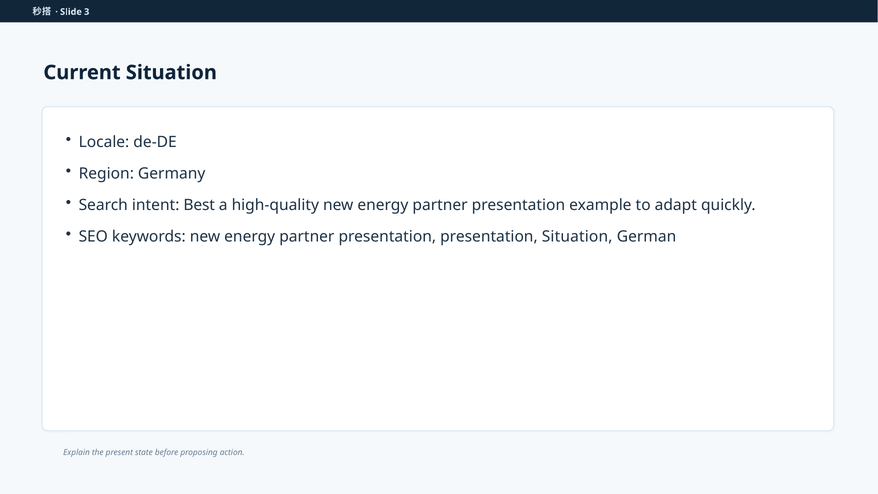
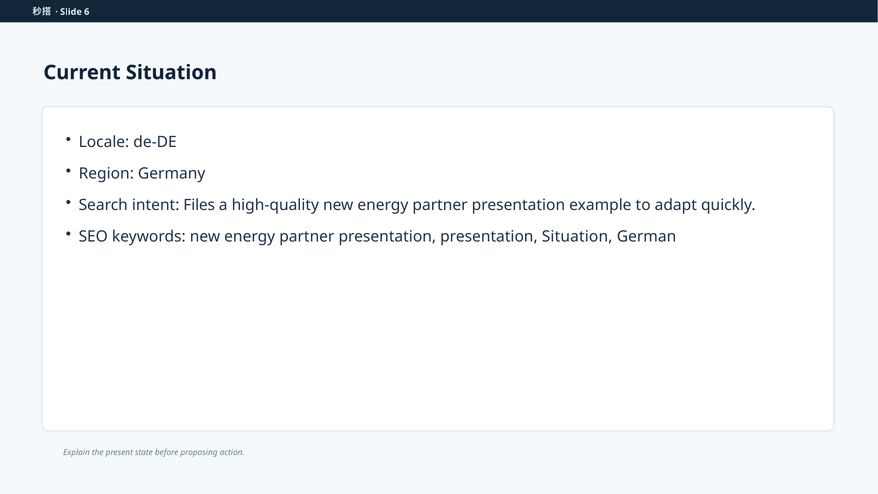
3: 3 -> 6 (87, 12)
Best: Best -> Files (199, 205)
